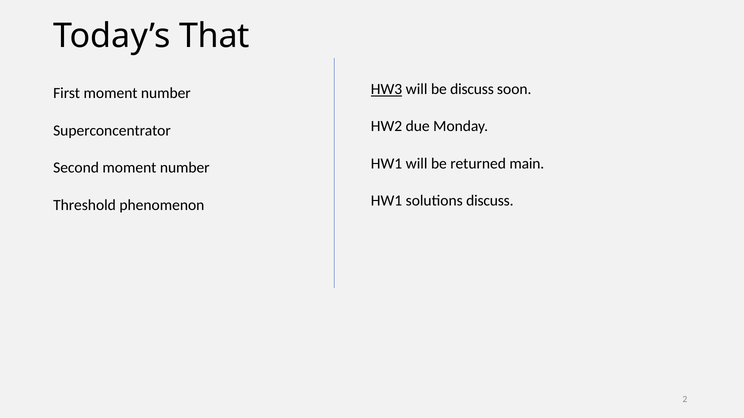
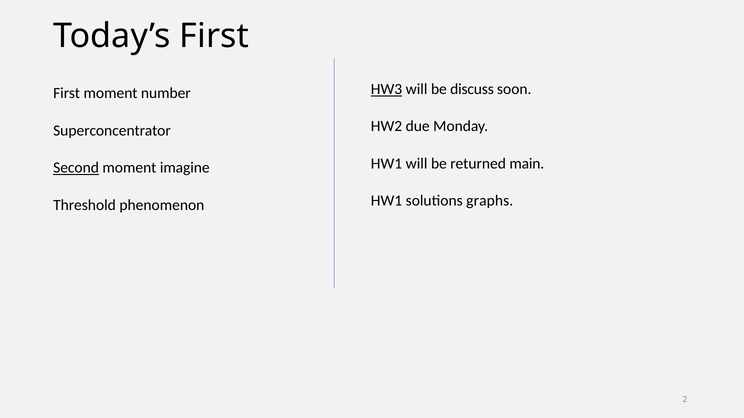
Today’s That: That -> First (214, 36)
Second underline: none -> present (76, 168)
number: number -> imagine (185, 168)
solutions discuss: discuss -> graphs (490, 201)
